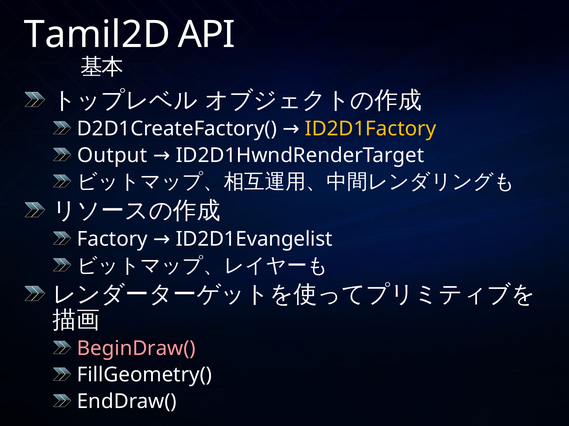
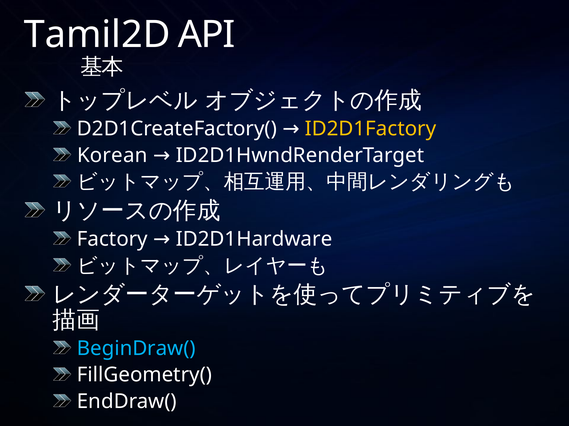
Output: Output -> Korean (112, 156)
ID2D1Evangelist: ID2D1Evangelist -> ID2D1Hardware (254, 239)
BeginDraw( colour: pink -> light blue (136, 349)
